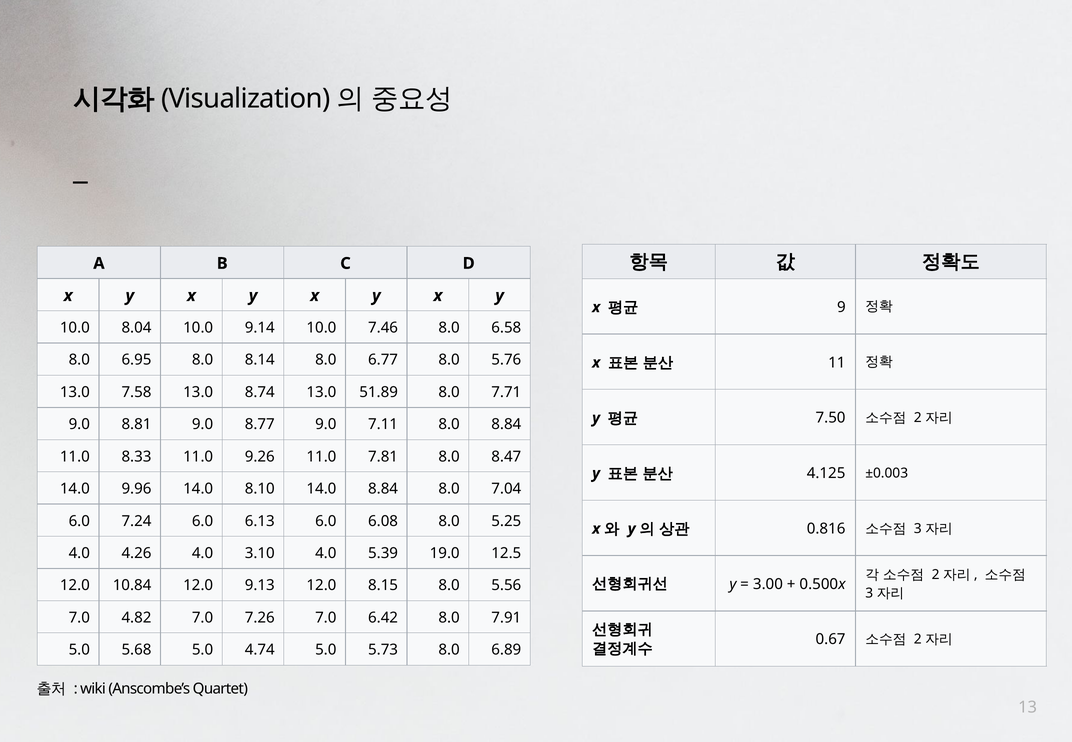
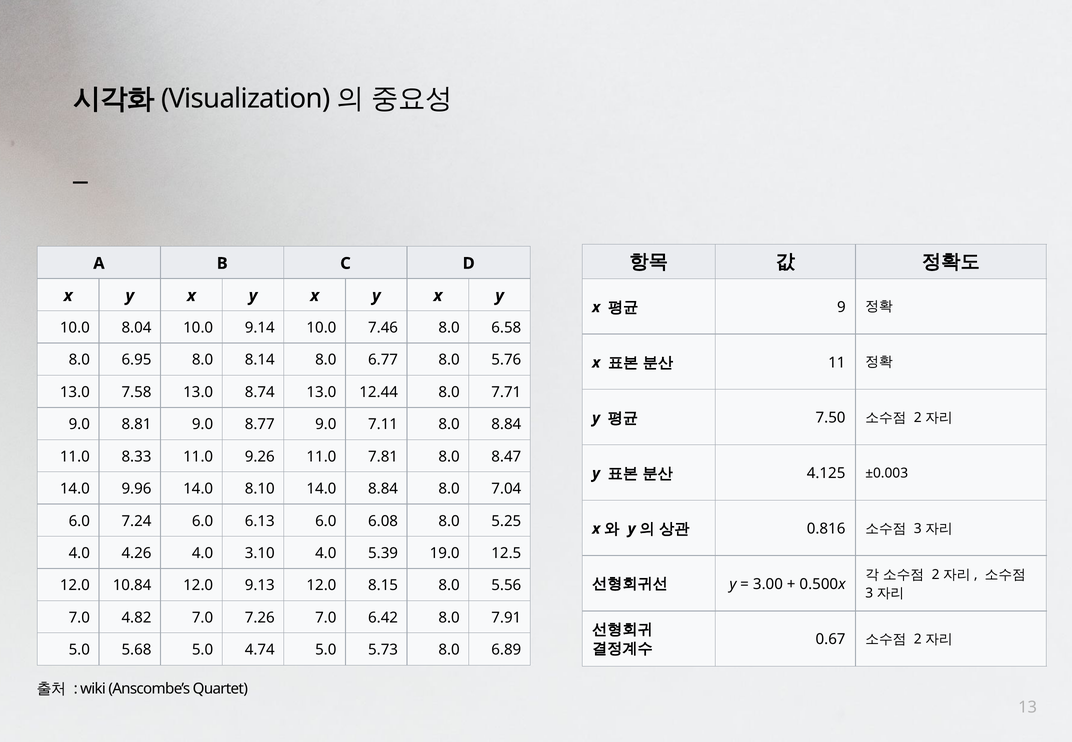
51.89: 51.89 -> 12.44 (379, 392)
